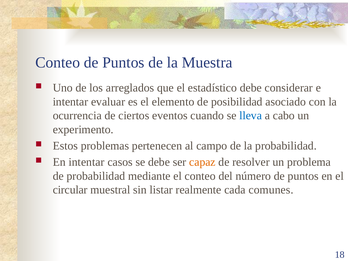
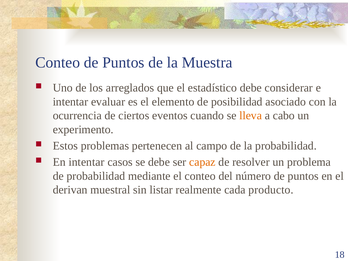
lleva colour: blue -> orange (251, 116)
circular: circular -> derivan (70, 190)
comunes: comunes -> producto (271, 190)
